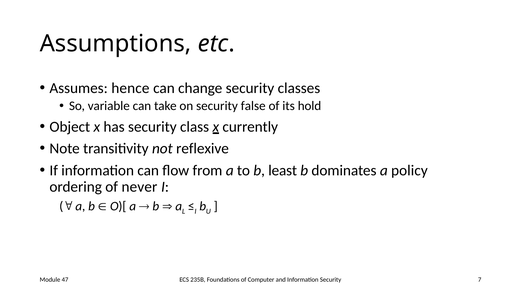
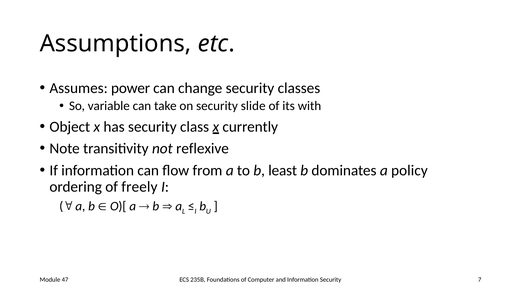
hence: hence -> power (131, 88)
false: false -> slide (253, 106)
hold: hold -> with (309, 106)
never: never -> freely (139, 187)
